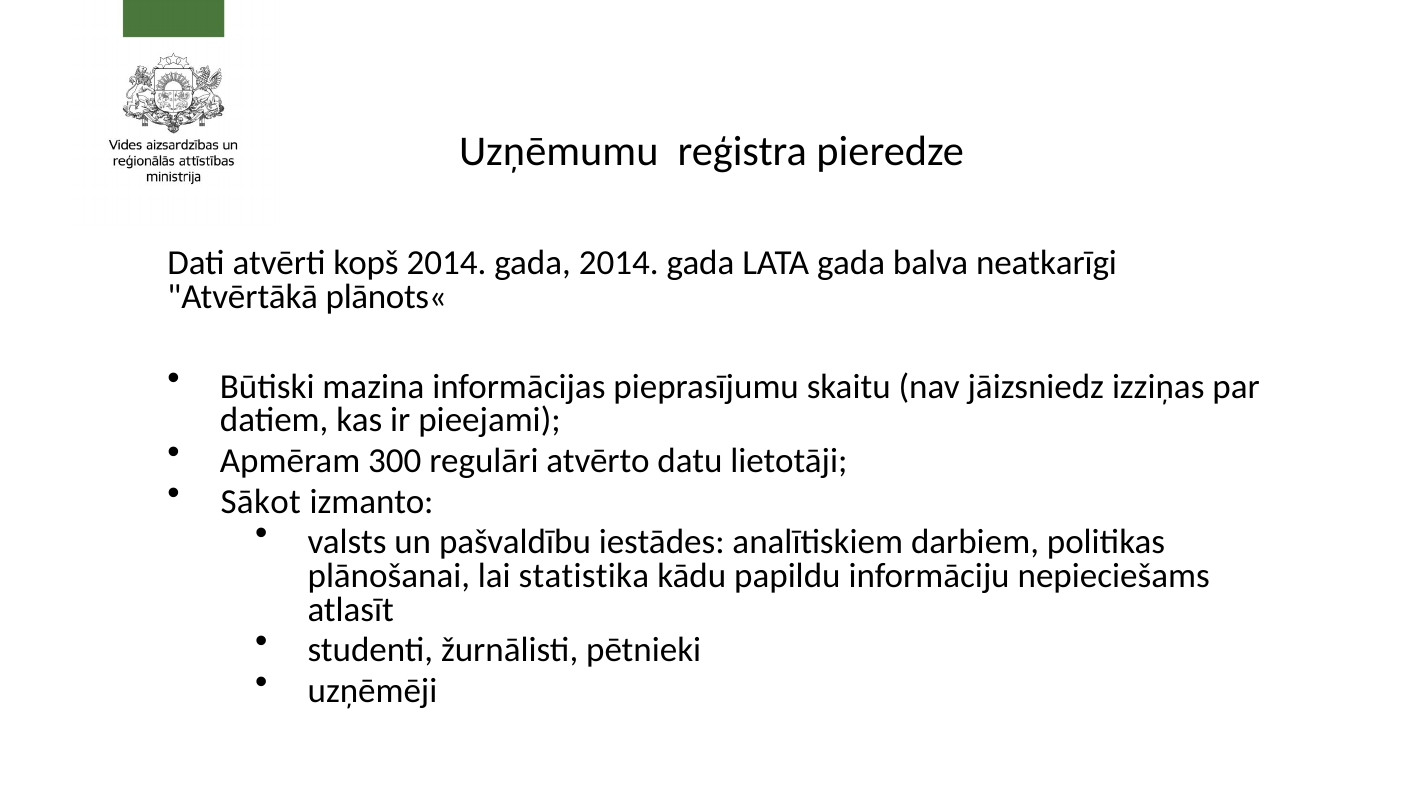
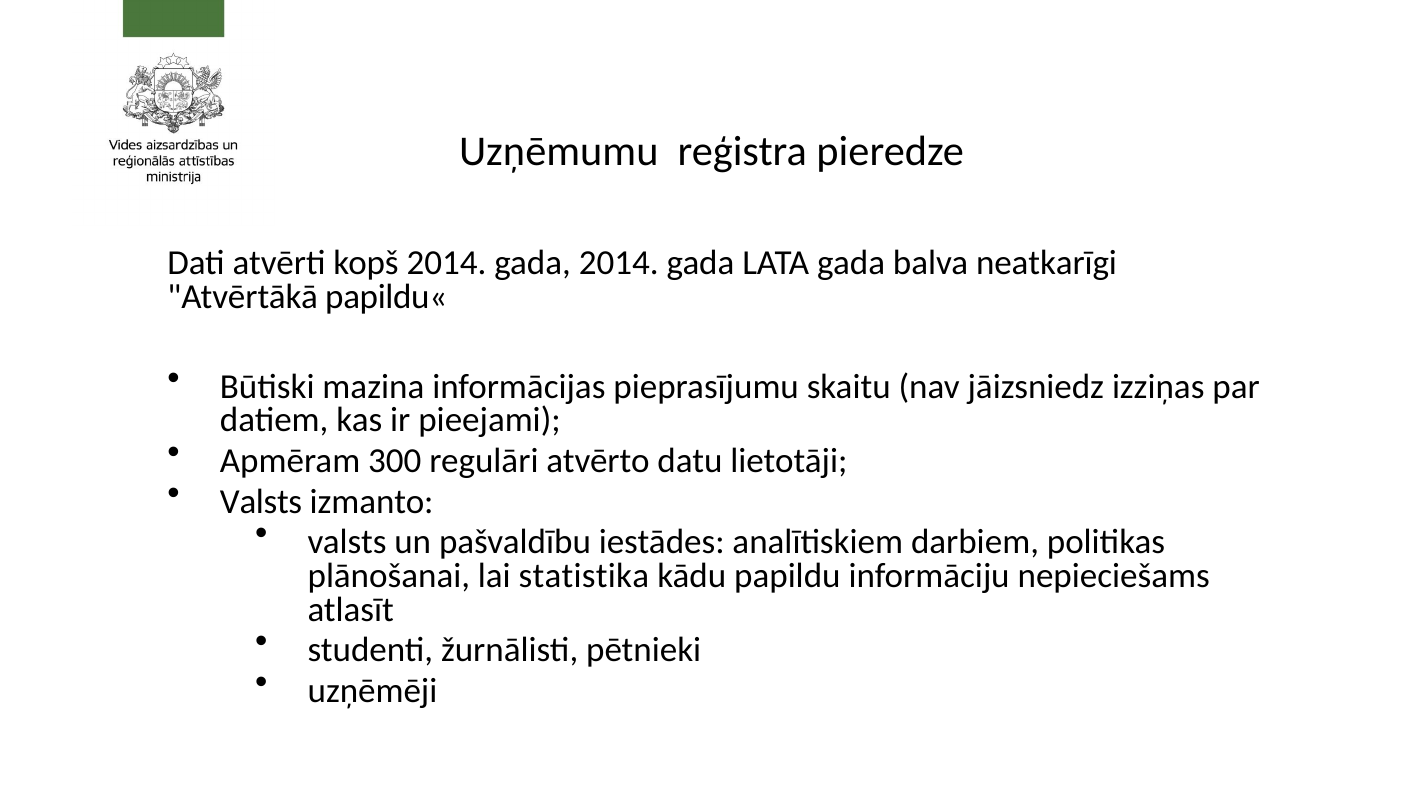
plānots«: plānots« -> papildu« (386, 297)
Sākot: Sākot -> Valsts (261, 501)
